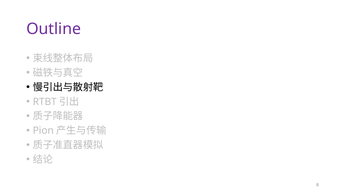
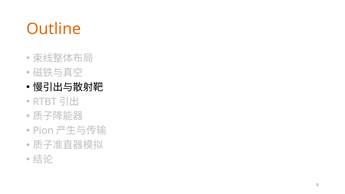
Outline colour: purple -> orange (54, 29)
